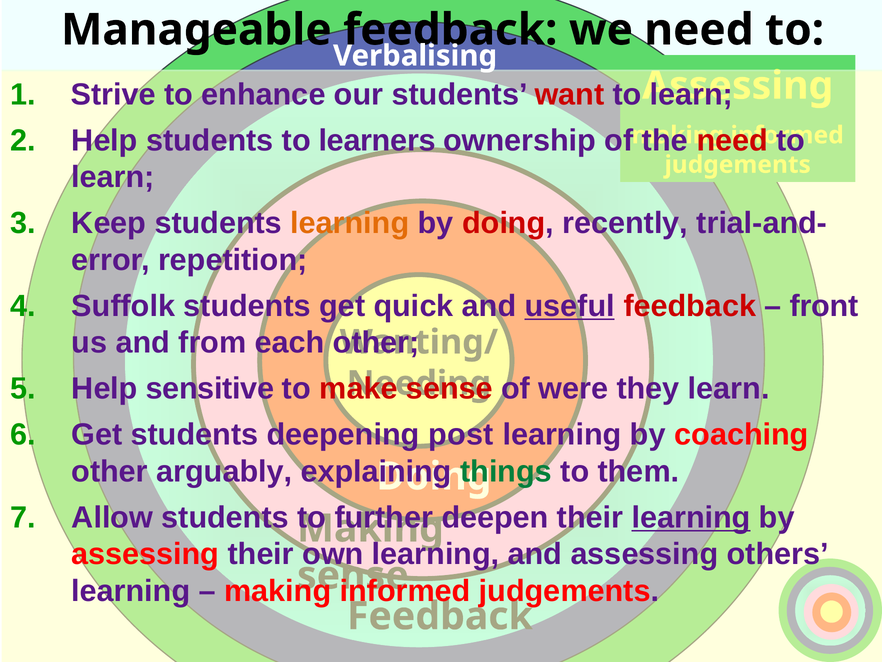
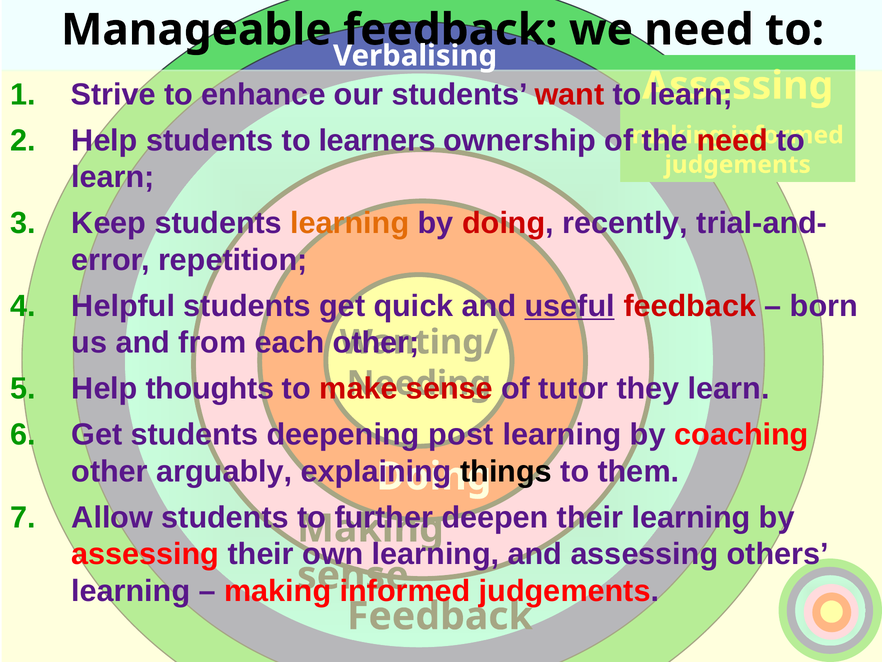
Suffolk: Suffolk -> Helpful (123, 306)
front: front -> born (824, 306)
sensitive: sensitive -> thoughts (210, 389)
were: were -> tutor (573, 389)
things colour: green -> black (506, 471)
learning underline: present -> none (691, 517)
